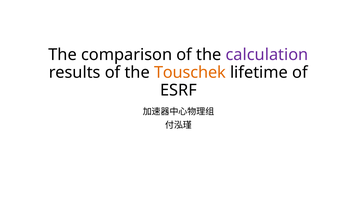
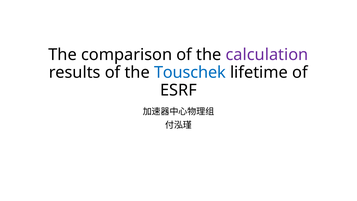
Touschek colour: orange -> blue (190, 72)
